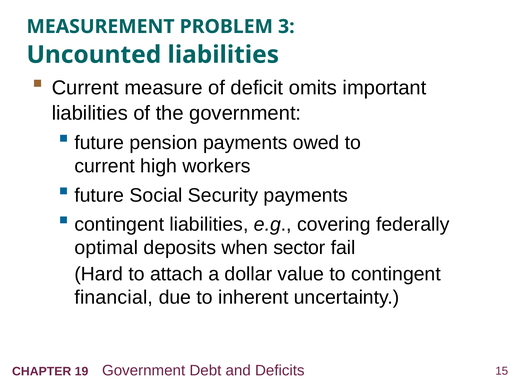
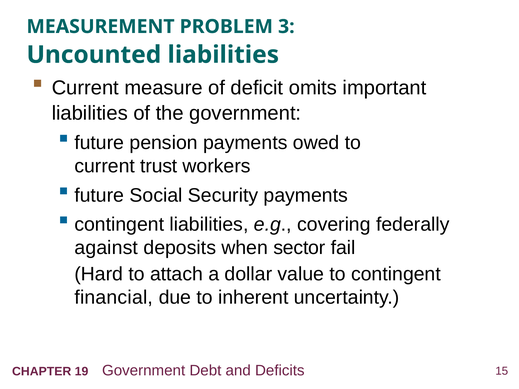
high: high -> trust (159, 166)
optimal: optimal -> against (106, 248)
